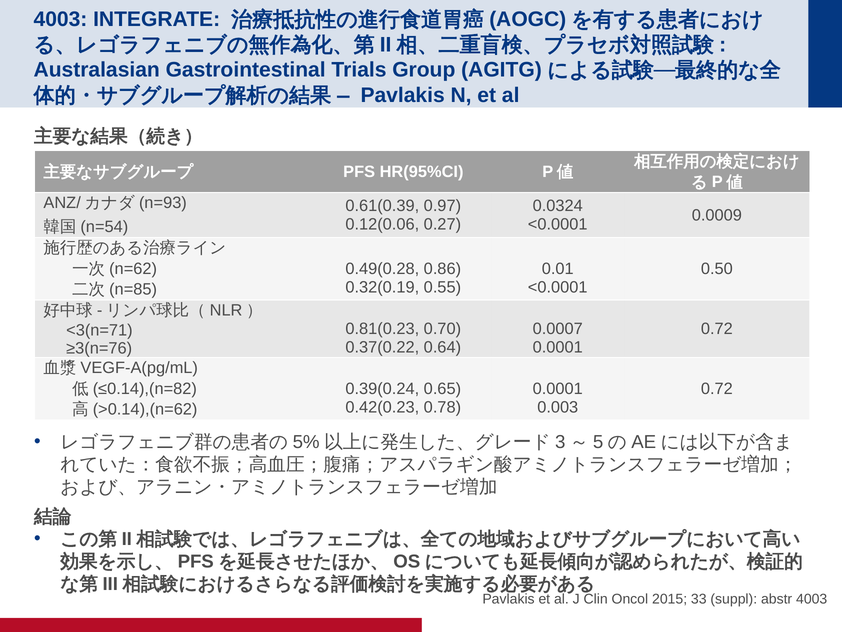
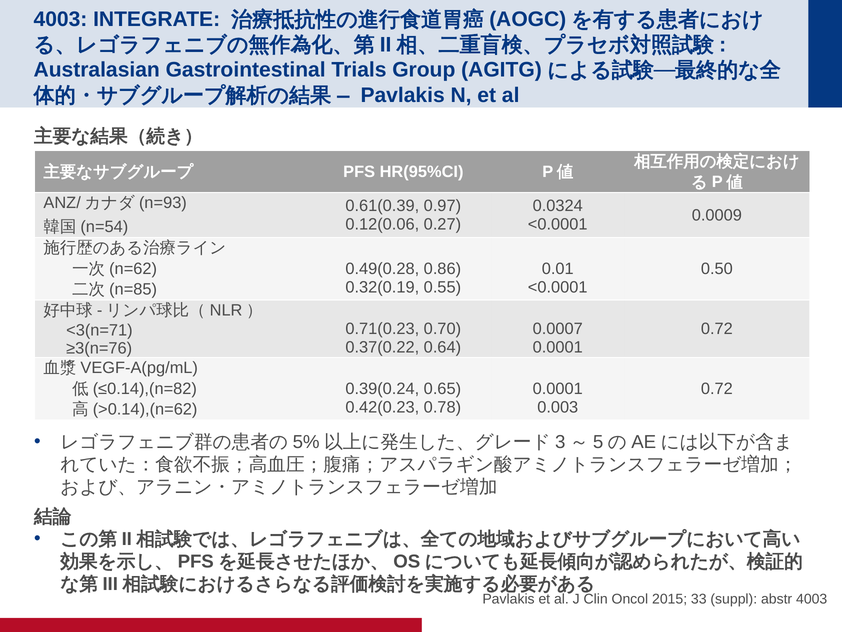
0.81(0.23: 0.81(0.23 -> 0.71(0.23 (382, 329)
